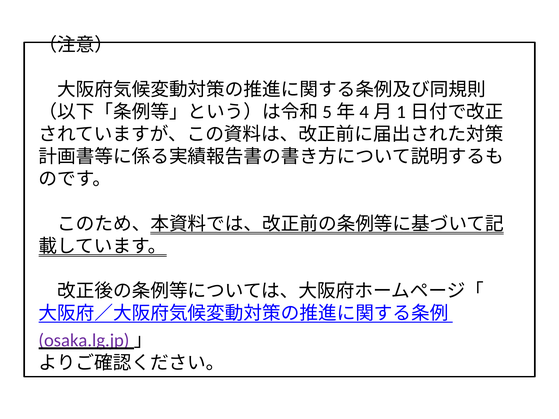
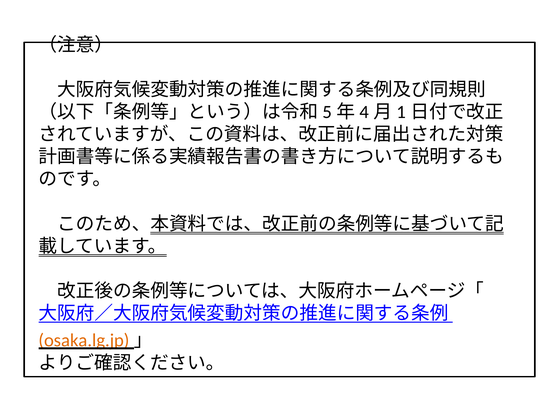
osaka.lg.jp colour: purple -> orange (84, 340)
